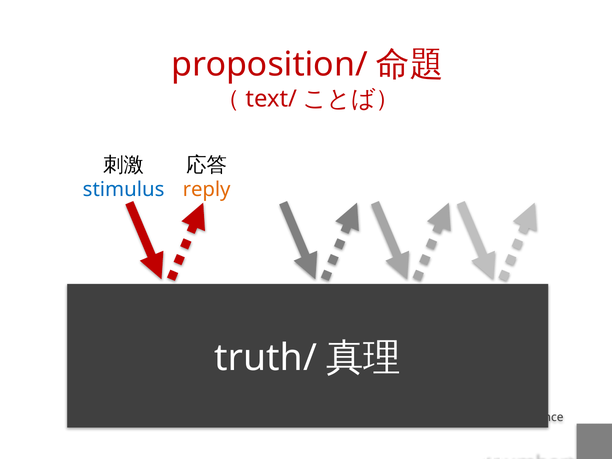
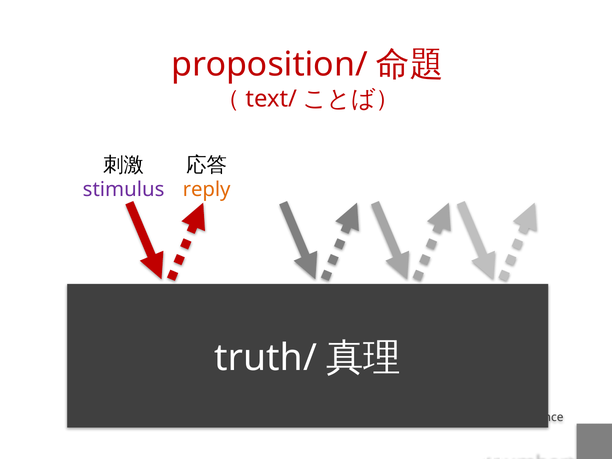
stimulus colour: blue -> purple (124, 189)
